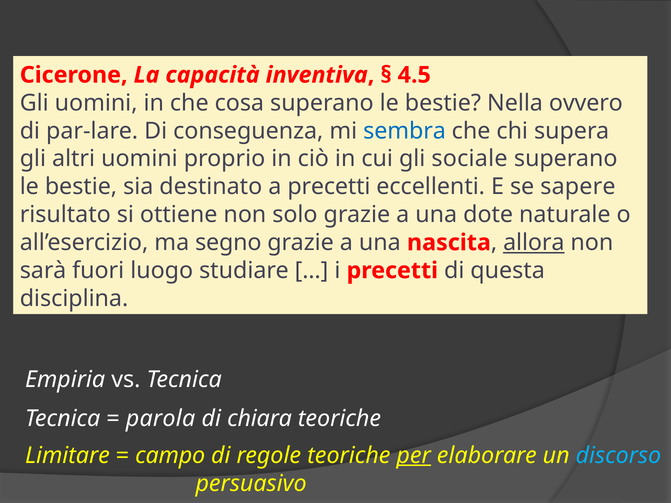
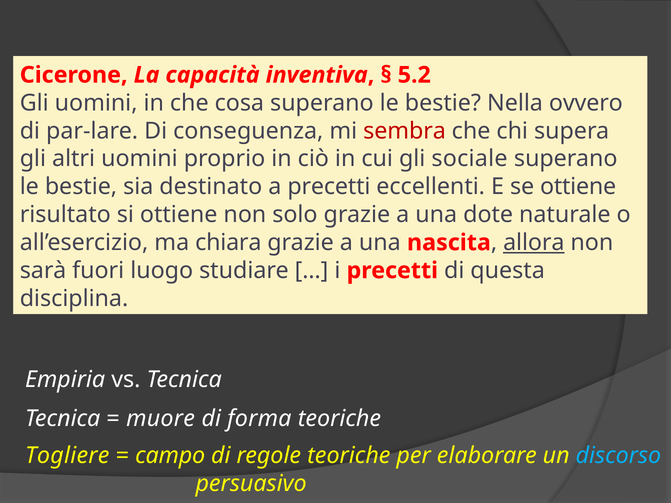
4.5: 4.5 -> 5.2 (414, 75)
sembra colour: blue -> red (405, 131)
se sapere: sapere -> ottiene (578, 187)
segno: segno -> chiara (228, 243)
parola: parola -> muore (161, 419)
chiara: chiara -> forma (259, 419)
Limitare: Limitare -> Togliere (67, 456)
per underline: present -> none (414, 456)
